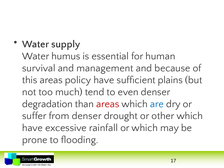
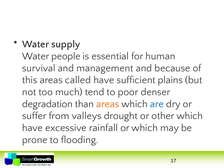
humus: humus -> people (66, 56)
policy: policy -> called (78, 80)
even: even -> poor (128, 92)
areas colour: red -> orange (108, 104)
from denser: denser -> valleys (87, 116)
